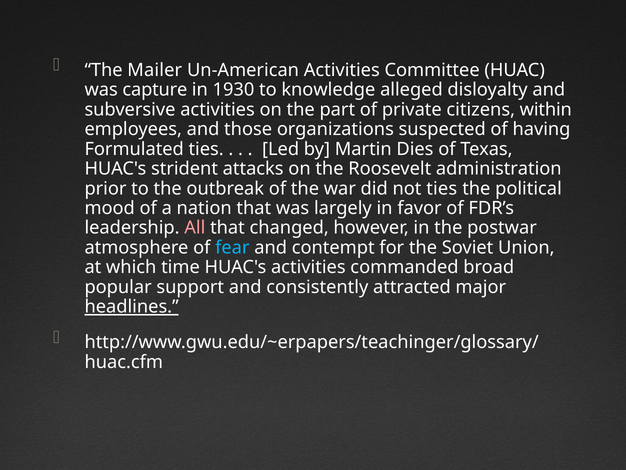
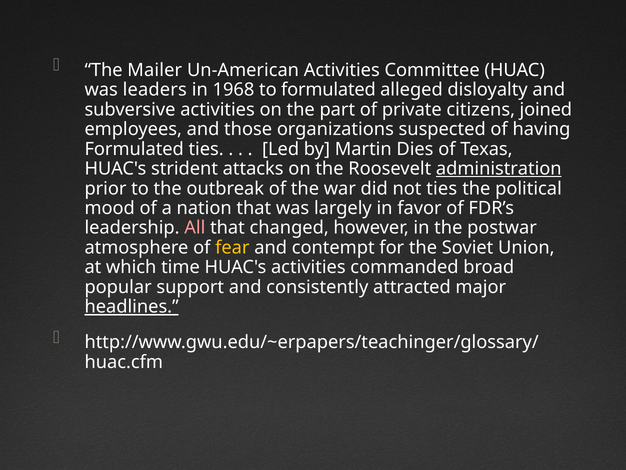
capture: capture -> leaders (155, 90)
1930: 1930 -> 1968 (233, 90)
to knowledge: knowledge -> formulated (328, 90)
within: within -> joined (546, 109)
administration underline: none -> present (499, 169)
fear colour: light blue -> yellow (232, 247)
